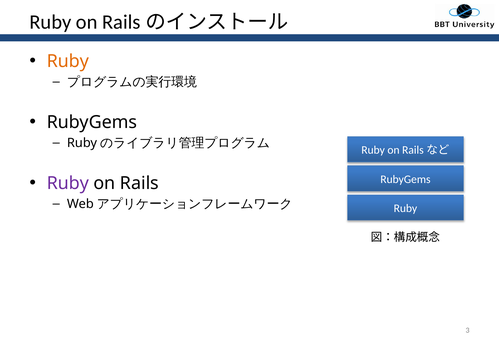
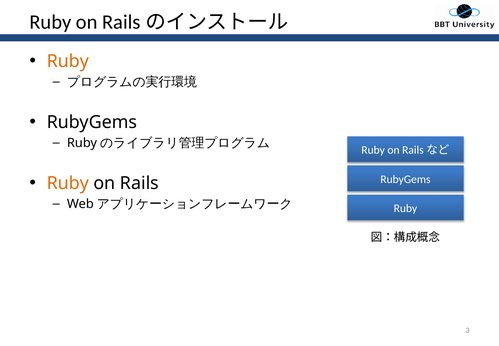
Ruby colour: purple -> orange (68, 183)
